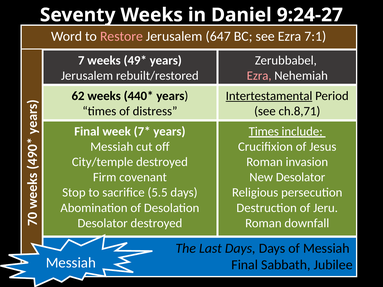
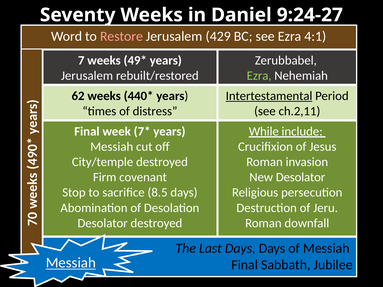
647: 647 -> 429 (218, 36)
7:1: 7:1 -> 4:1 (315, 36)
Ezra colour: pink -> light green (259, 76)
ch.8,71: ch.8,71 -> ch.2,11 (299, 111)
Times: Times -> While (264, 131)
5.5: 5.5 -> 8.5 (158, 193)
Messiah underline: none -> present (71, 263)
